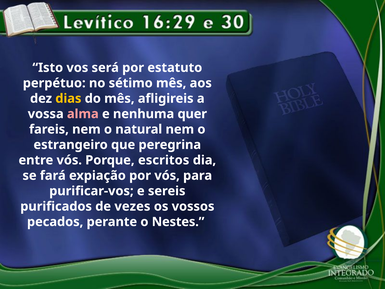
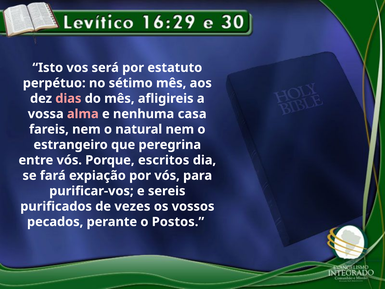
dias colour: yellow -> pink (68, 98)
quer: quer -> casa (192, 114)
Nestes: Nestes -> Postos (178, 222)
